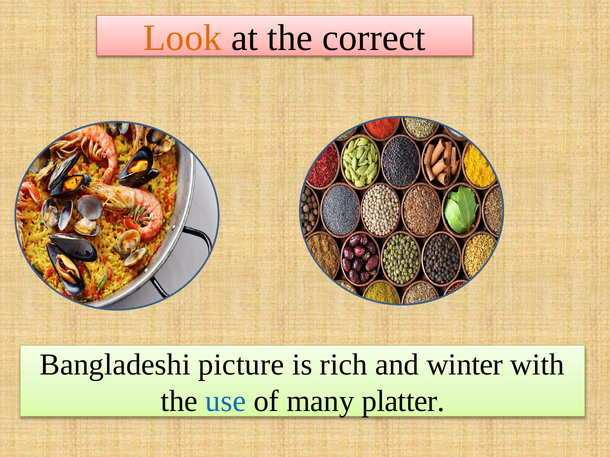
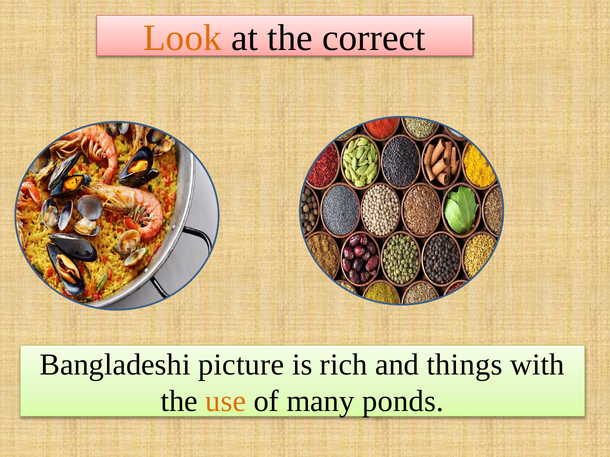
winter: winter -> things (465, 365)
use colour: blue -> orange (226, 402)
platter: platter -> ponds (403, 402)
